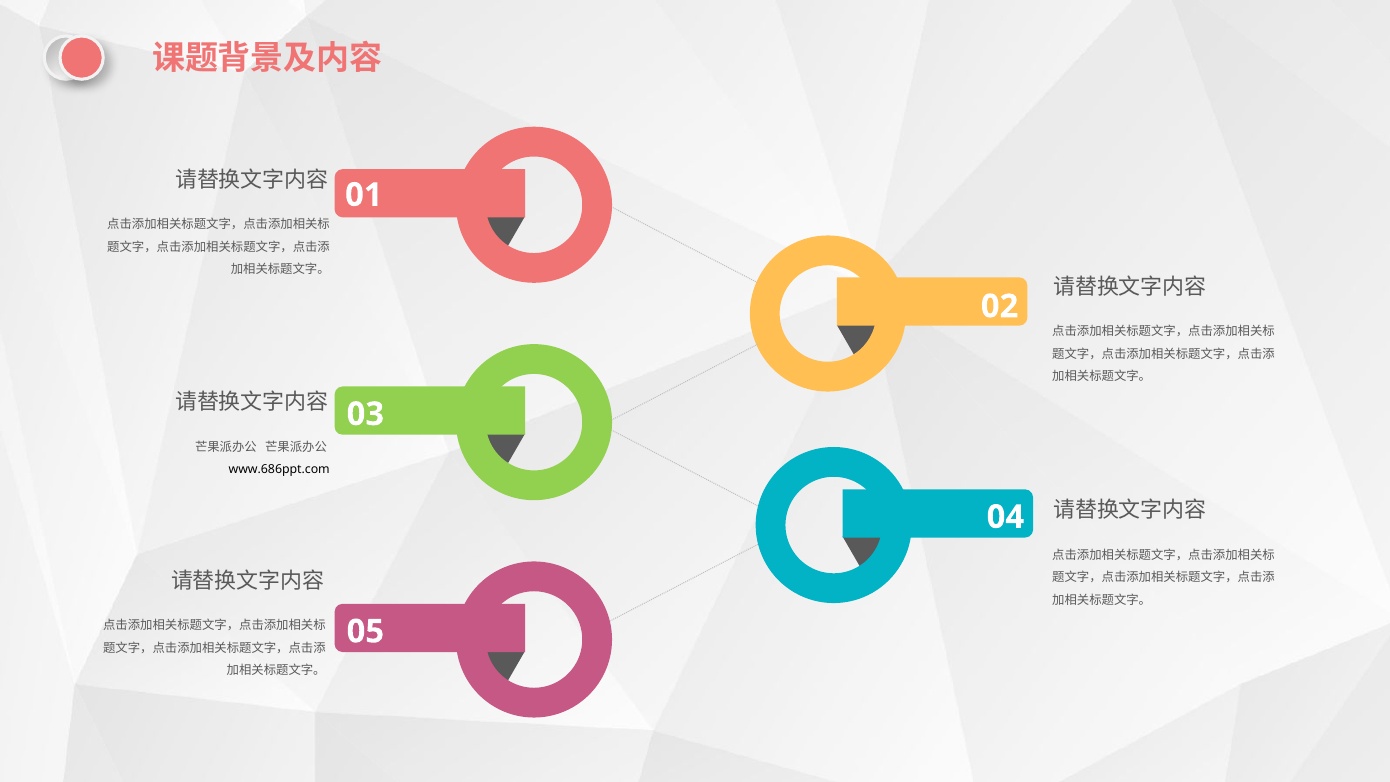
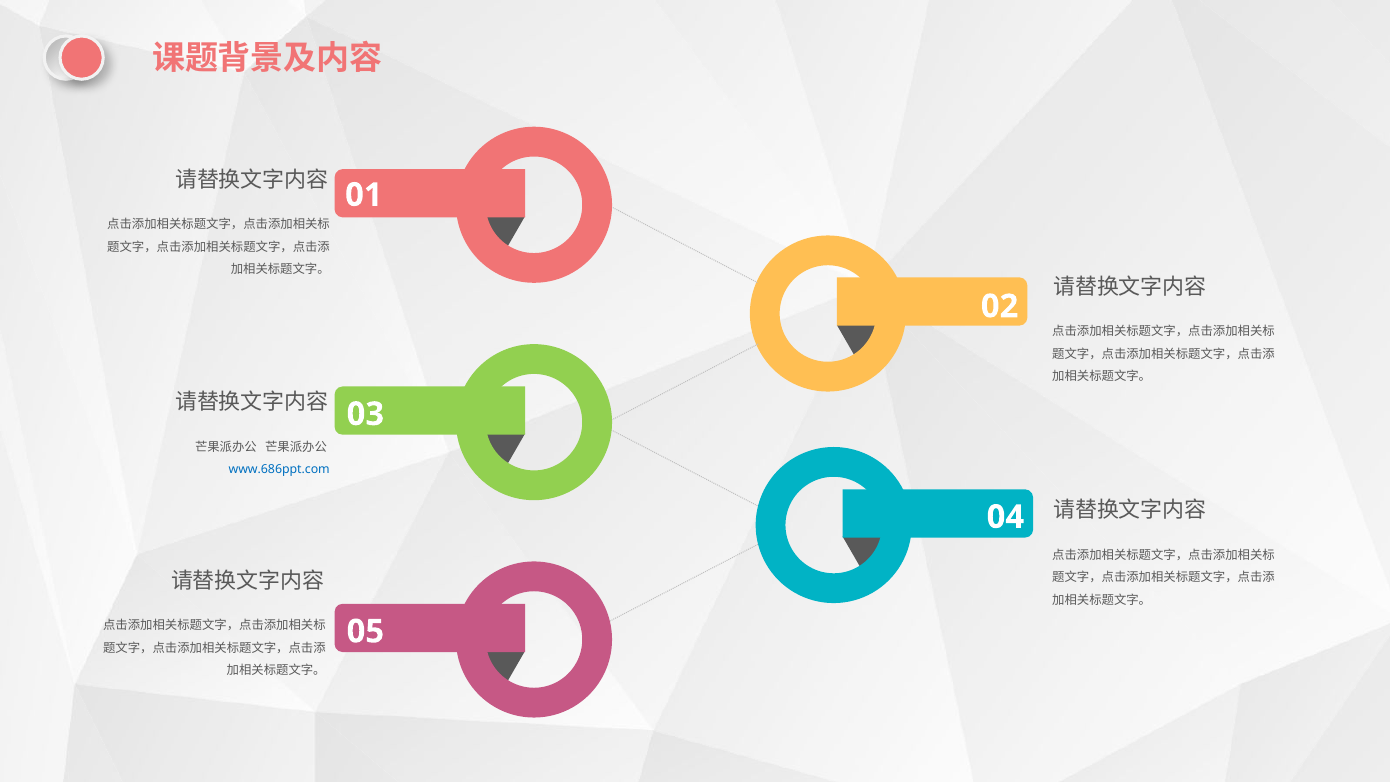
www.686ppt.com colour: black -> blue (279, 469)
